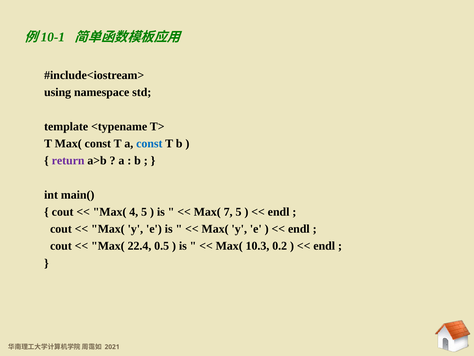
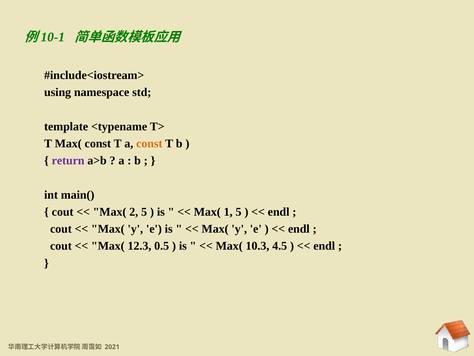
const colour: blue -> orange (149, 143)
4: 4 -> 2 (134, 212)
7: 7 -> 1 (228, 212)
22.4: 22.4 -> 12.3 (139, 246)
0.2: 0.2 -> 4.5 (280, 246)
